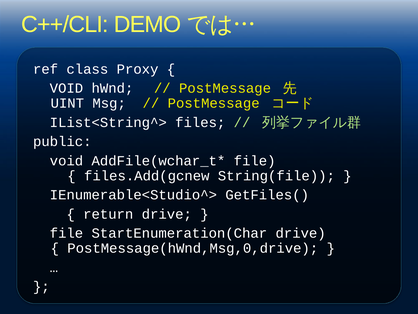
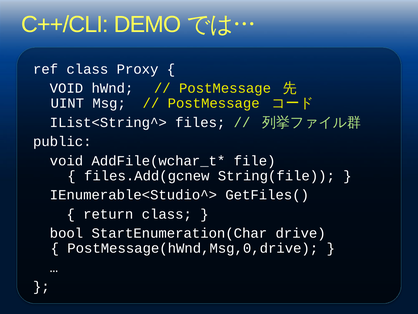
return drive: drive -> class (167, 214)
file: file -> bool (66, 233)
